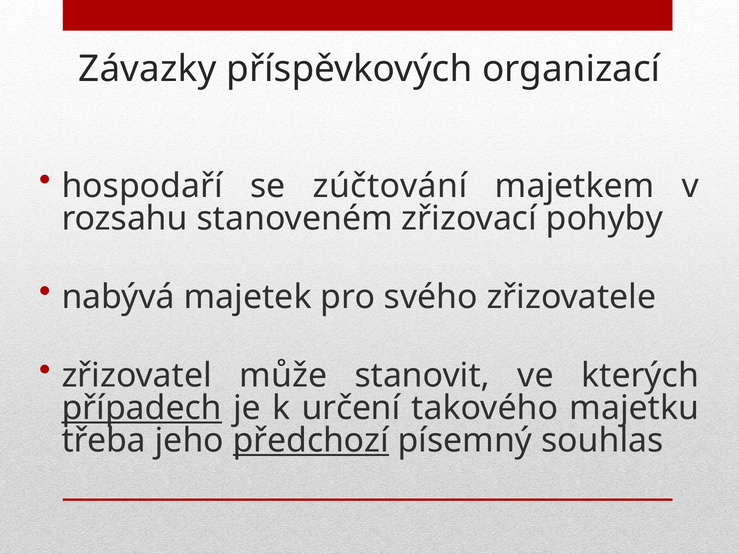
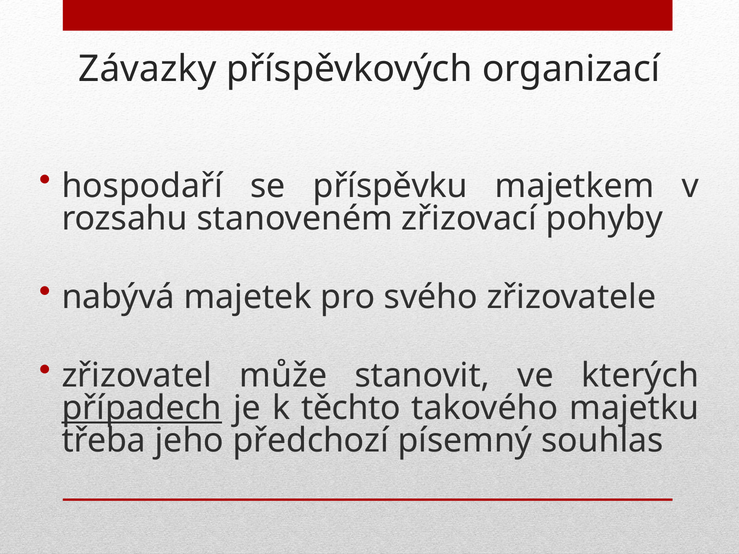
zúčtování: zúčtování -> příspěvku (390, 186)
určení: určení -> těchto (351, 408)
předchozí underline: present -> none (311, 441)
